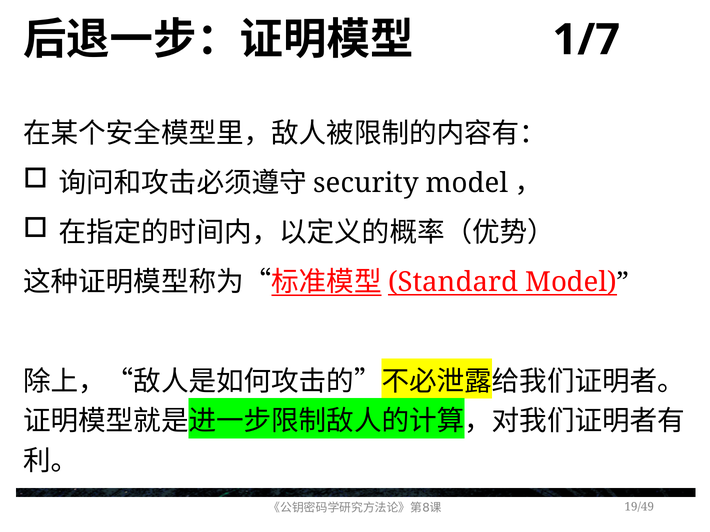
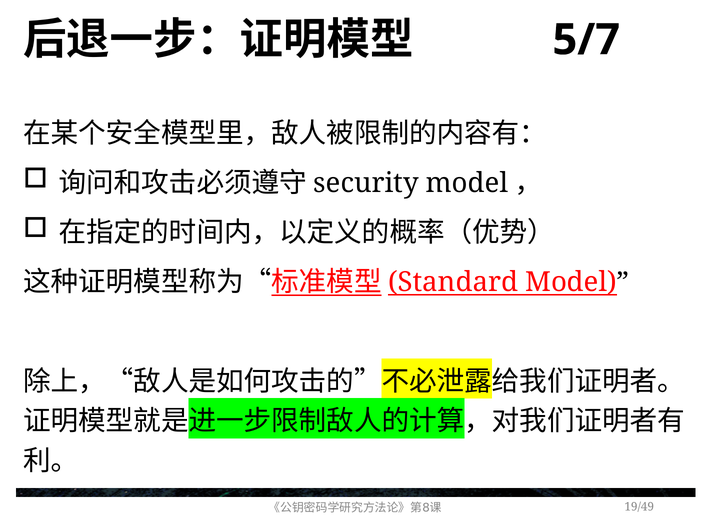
1/7: 1/7 -> 5/7 (586, 40)
